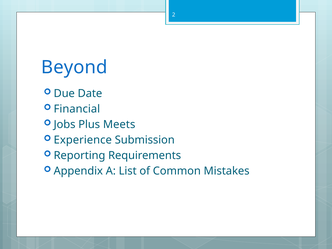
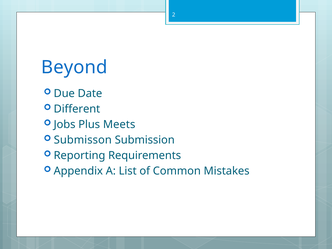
Financial: Financial -> Different (77, 109)
Experience: Experience -> Submisson (83, 140)
